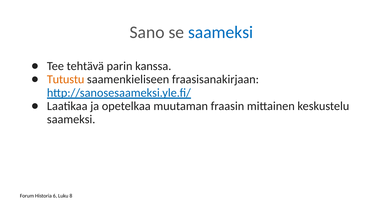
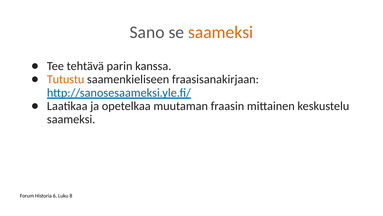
saameksi colour: blue -> orange (221, 32)
